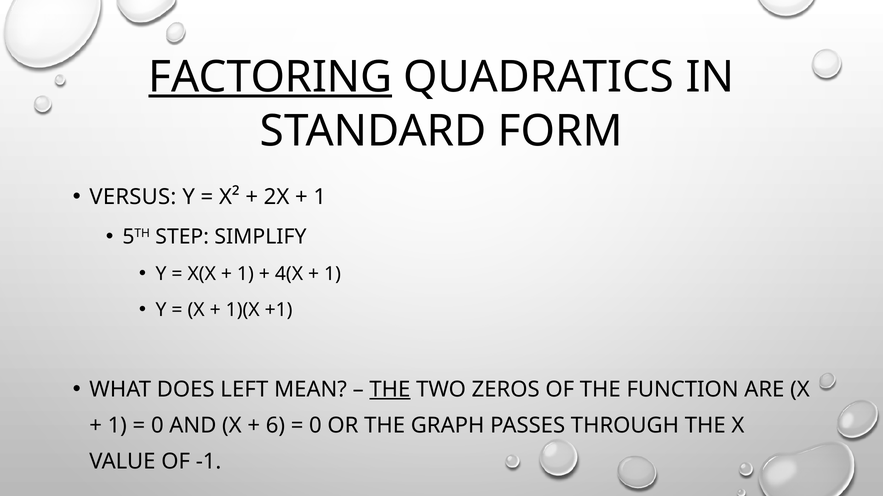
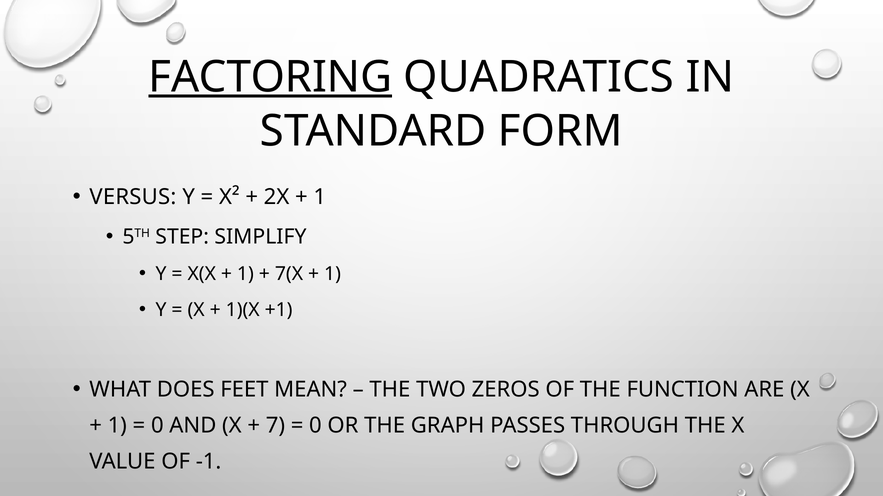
4(X: 4(X -> 7(X (289, 274)
LEFT: LEFT -> FEET (244, 390)
THE underline: present -> none (390, 390)
6: 6 -> 7 (275, 426)
